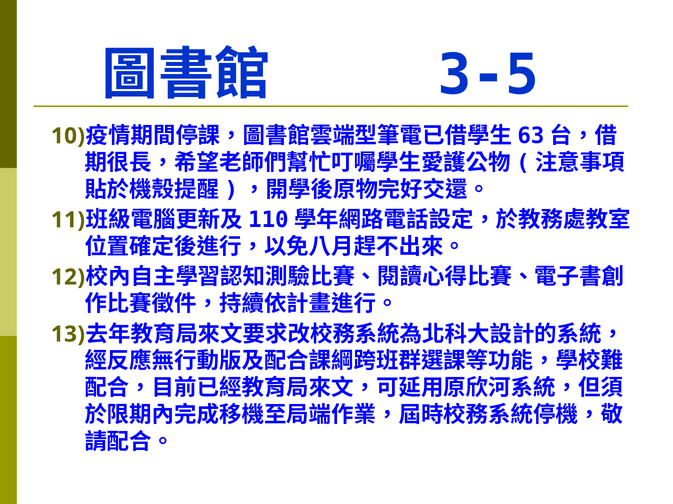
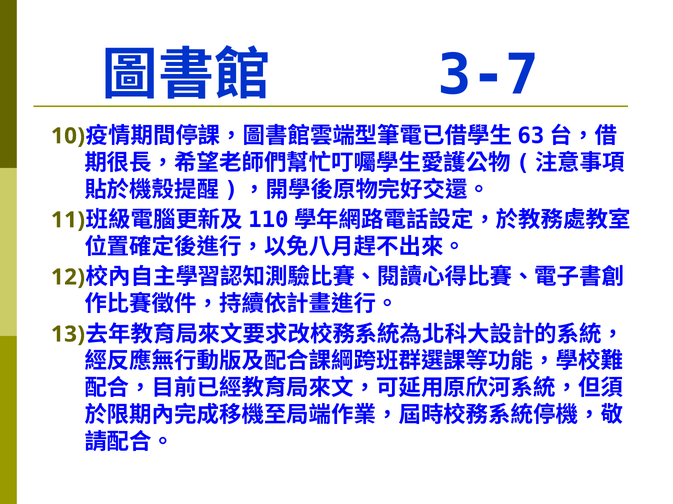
3-5: 3-5 -> 3-7 (489, 75)
